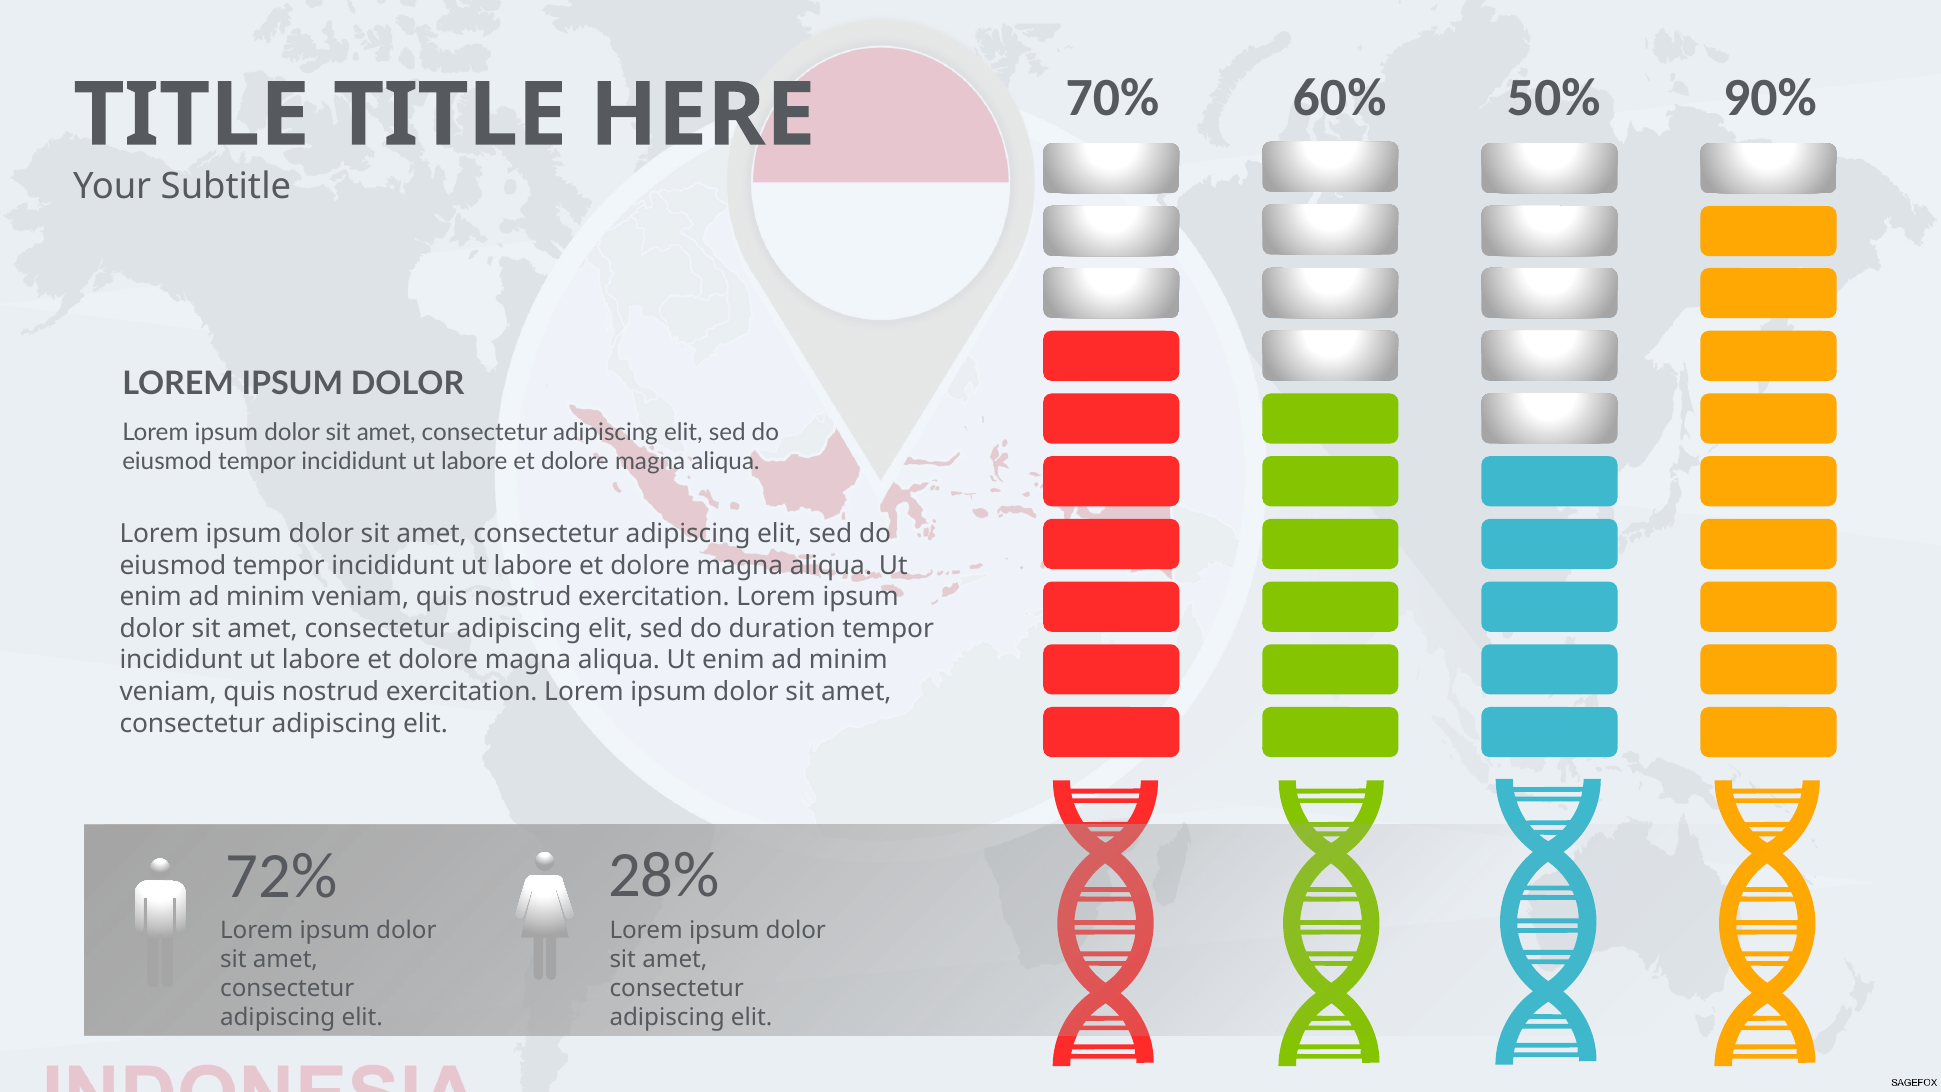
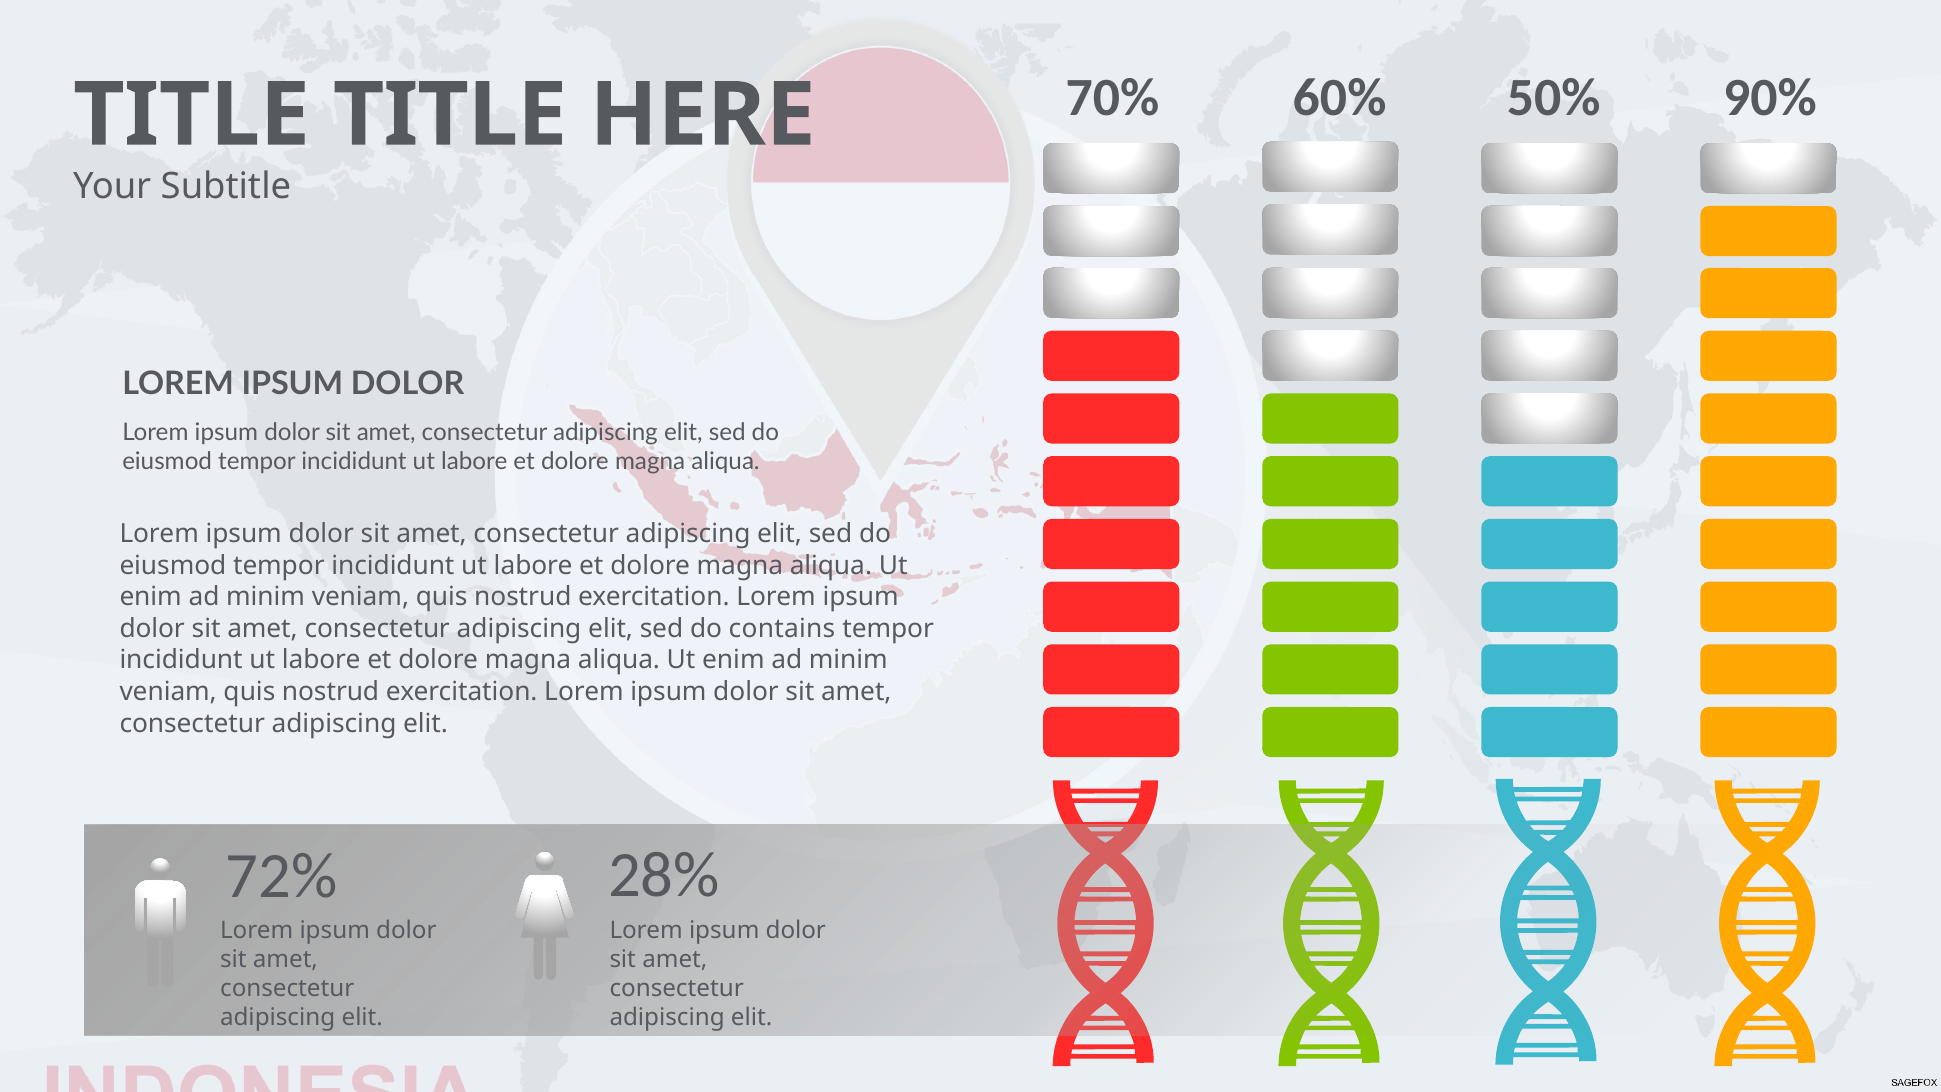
duration: duration -> contains (782, 628)
